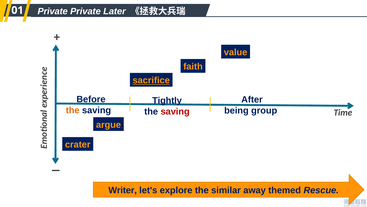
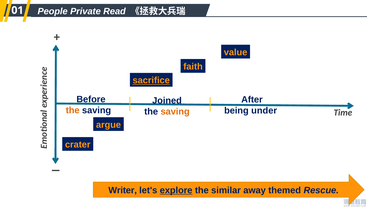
Private: Private -> People (53, 11)
Later: Later -> Read (115, 11)
Tightly: Tightly -> Joined (167, 100)
group: group -> under (264, 110)
saving colour: red -> orange (175, 111)
explore underline: none -> present (176, 190)
